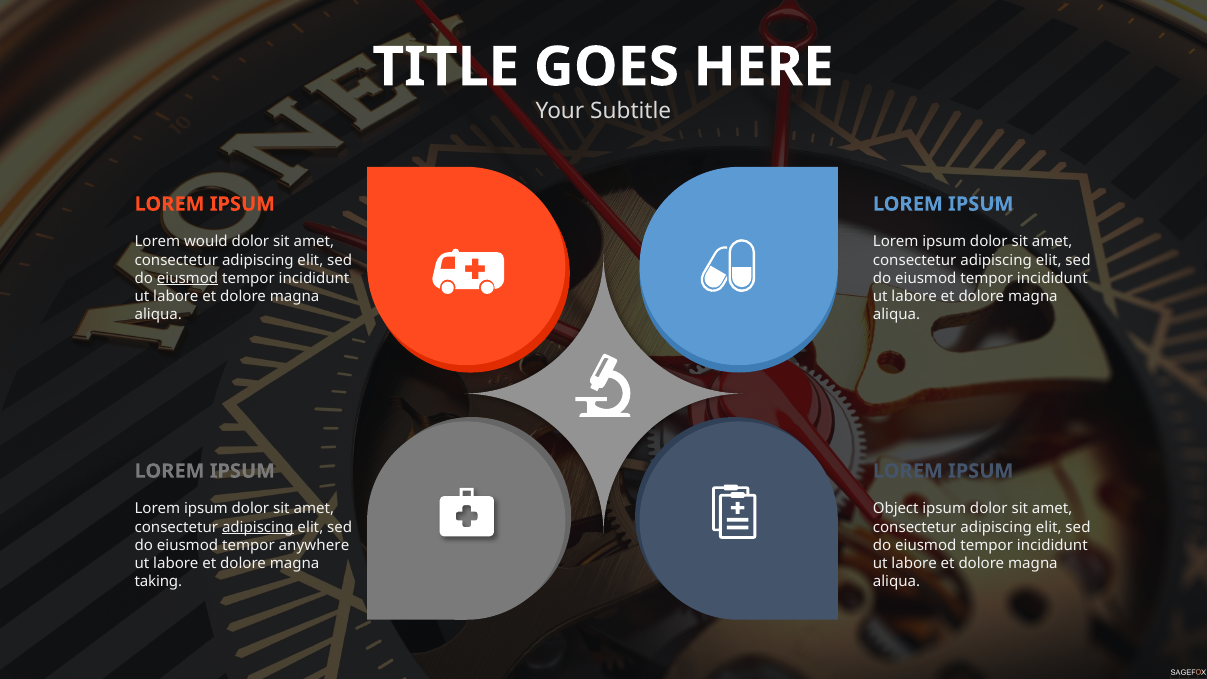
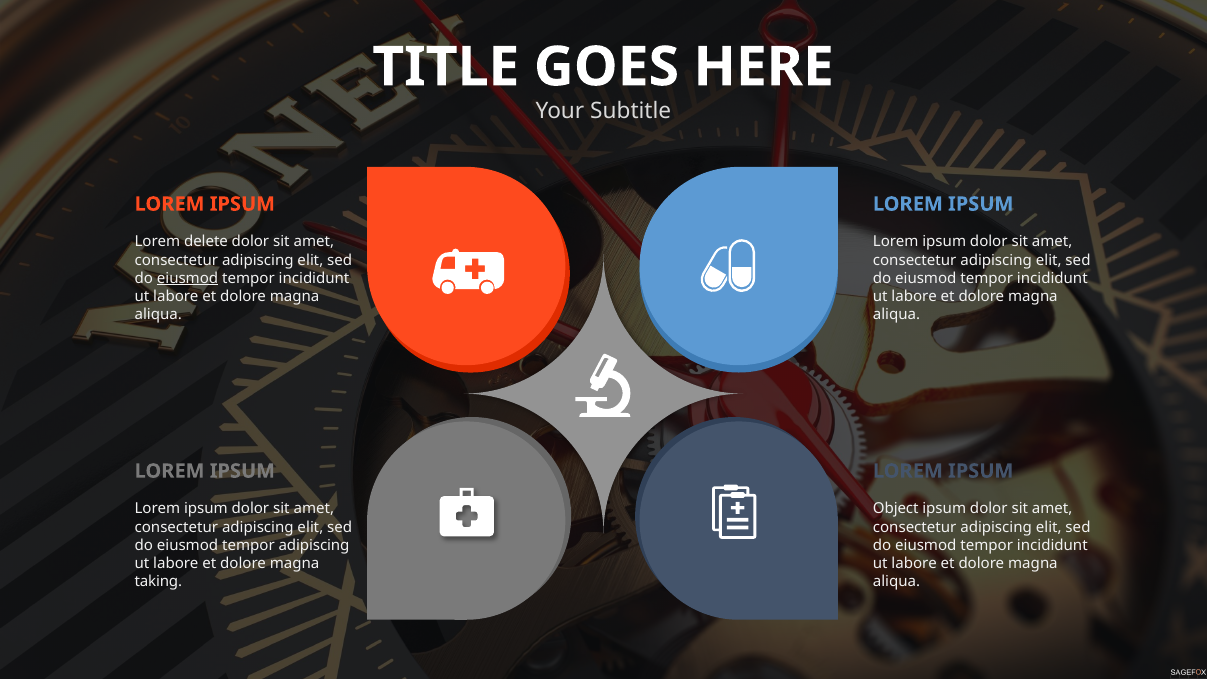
would: would -> delete (206, 242)
adipiscing underline: present -> none (258, 527)
tempor anywhere: anywhere -> adipiscing (314, 545)
